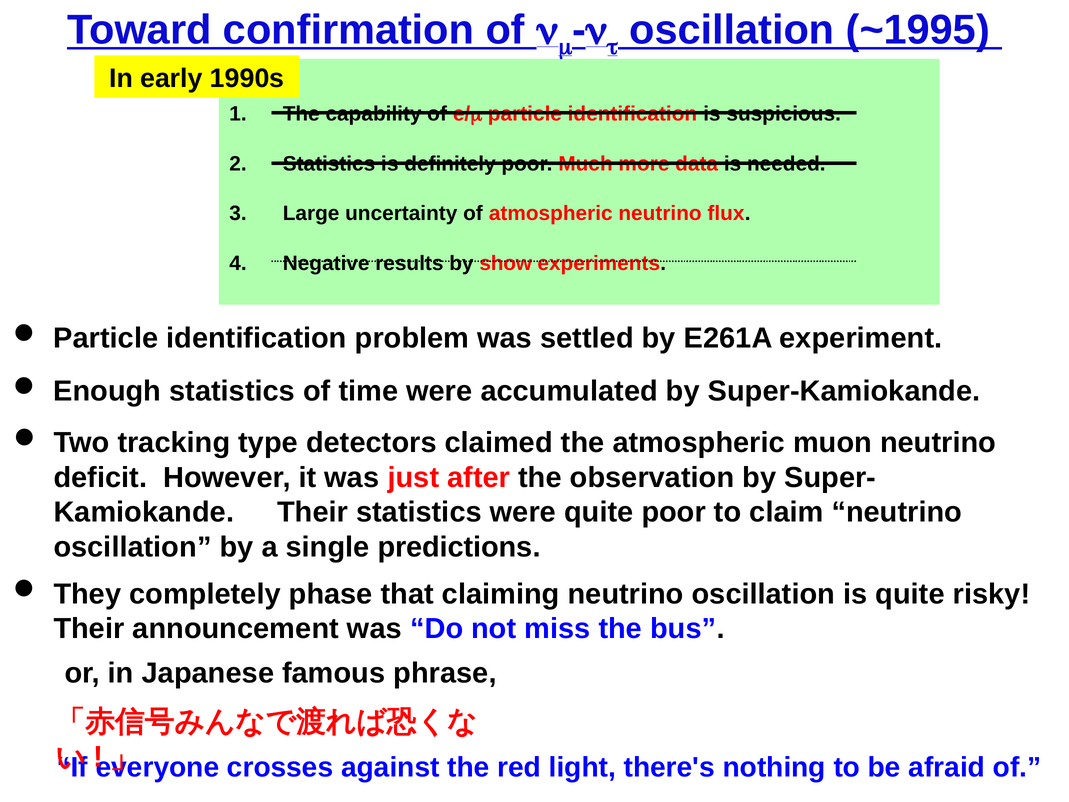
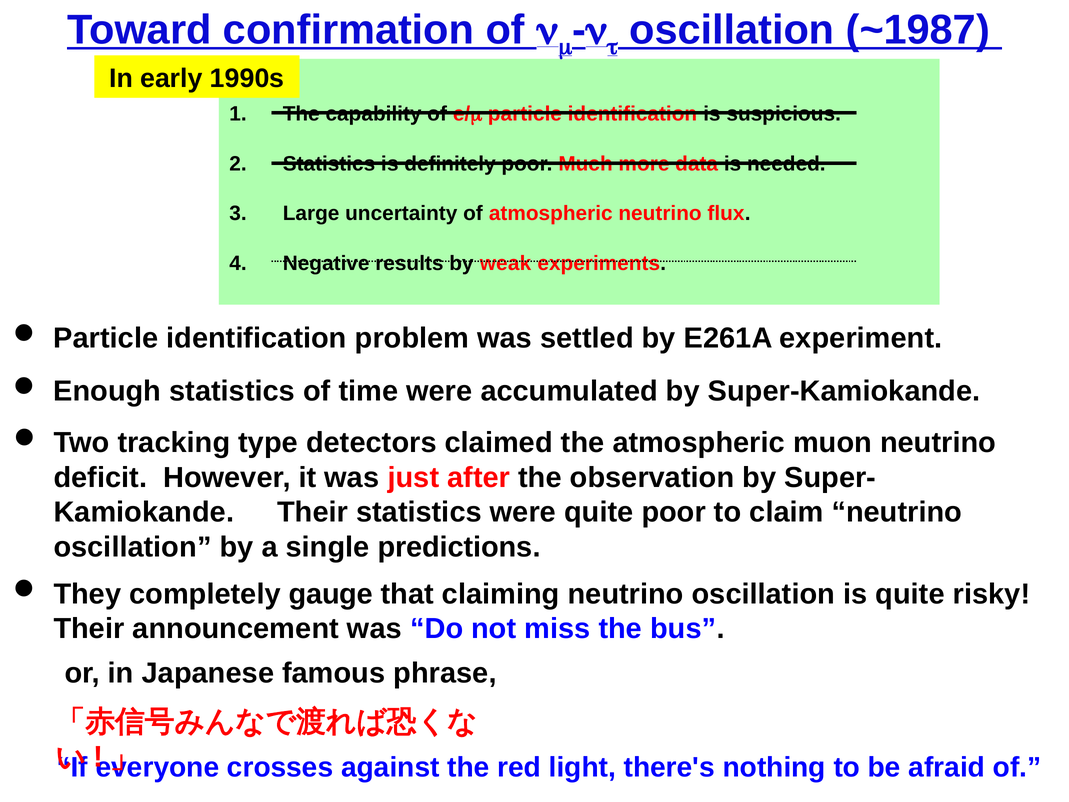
~1995: ~1995 -> ~1987 (918, 30)
show: show -> weak (505, 263)
phase: phase -> gauge (331, 594)
